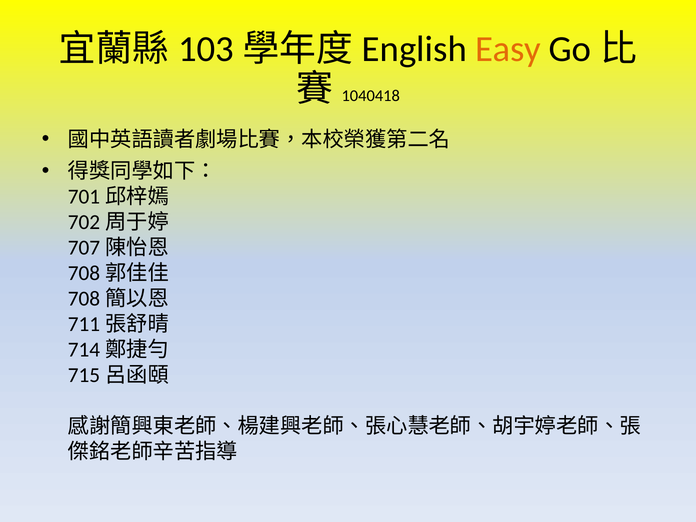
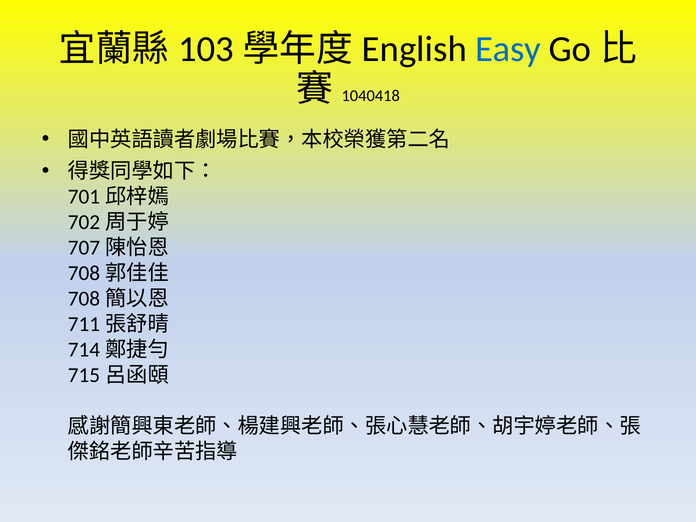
Easy colour: orange -> blue (508, 49)
